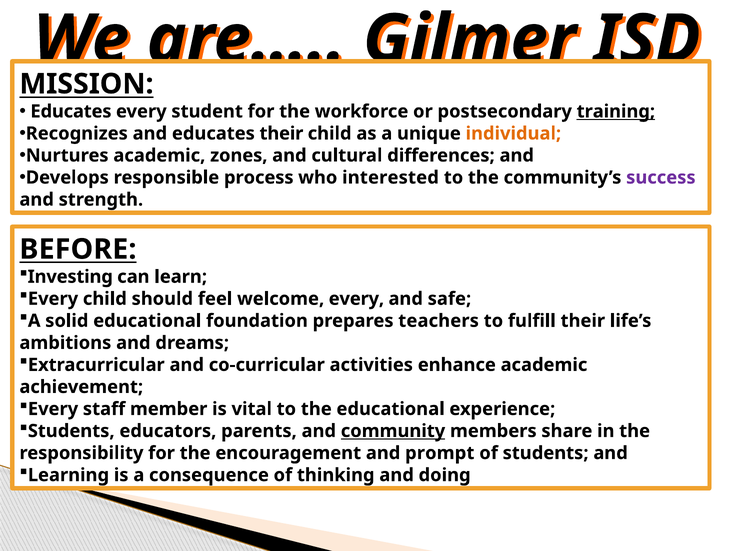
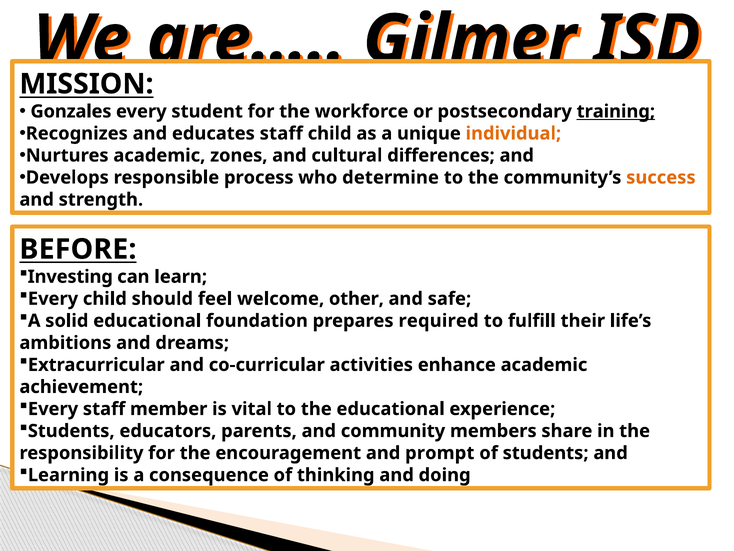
Educates: Educates -> Gonzales (71, 111)
educates their: their -> staff (281, 133)
interested: interested -> determine (391, 177)
success colour: purple -> orange (661, 177)
welcome every: every -> other (356, 298)
teachers: teachers -> required (439, 321)
community underline: present -> none (393, 431)
